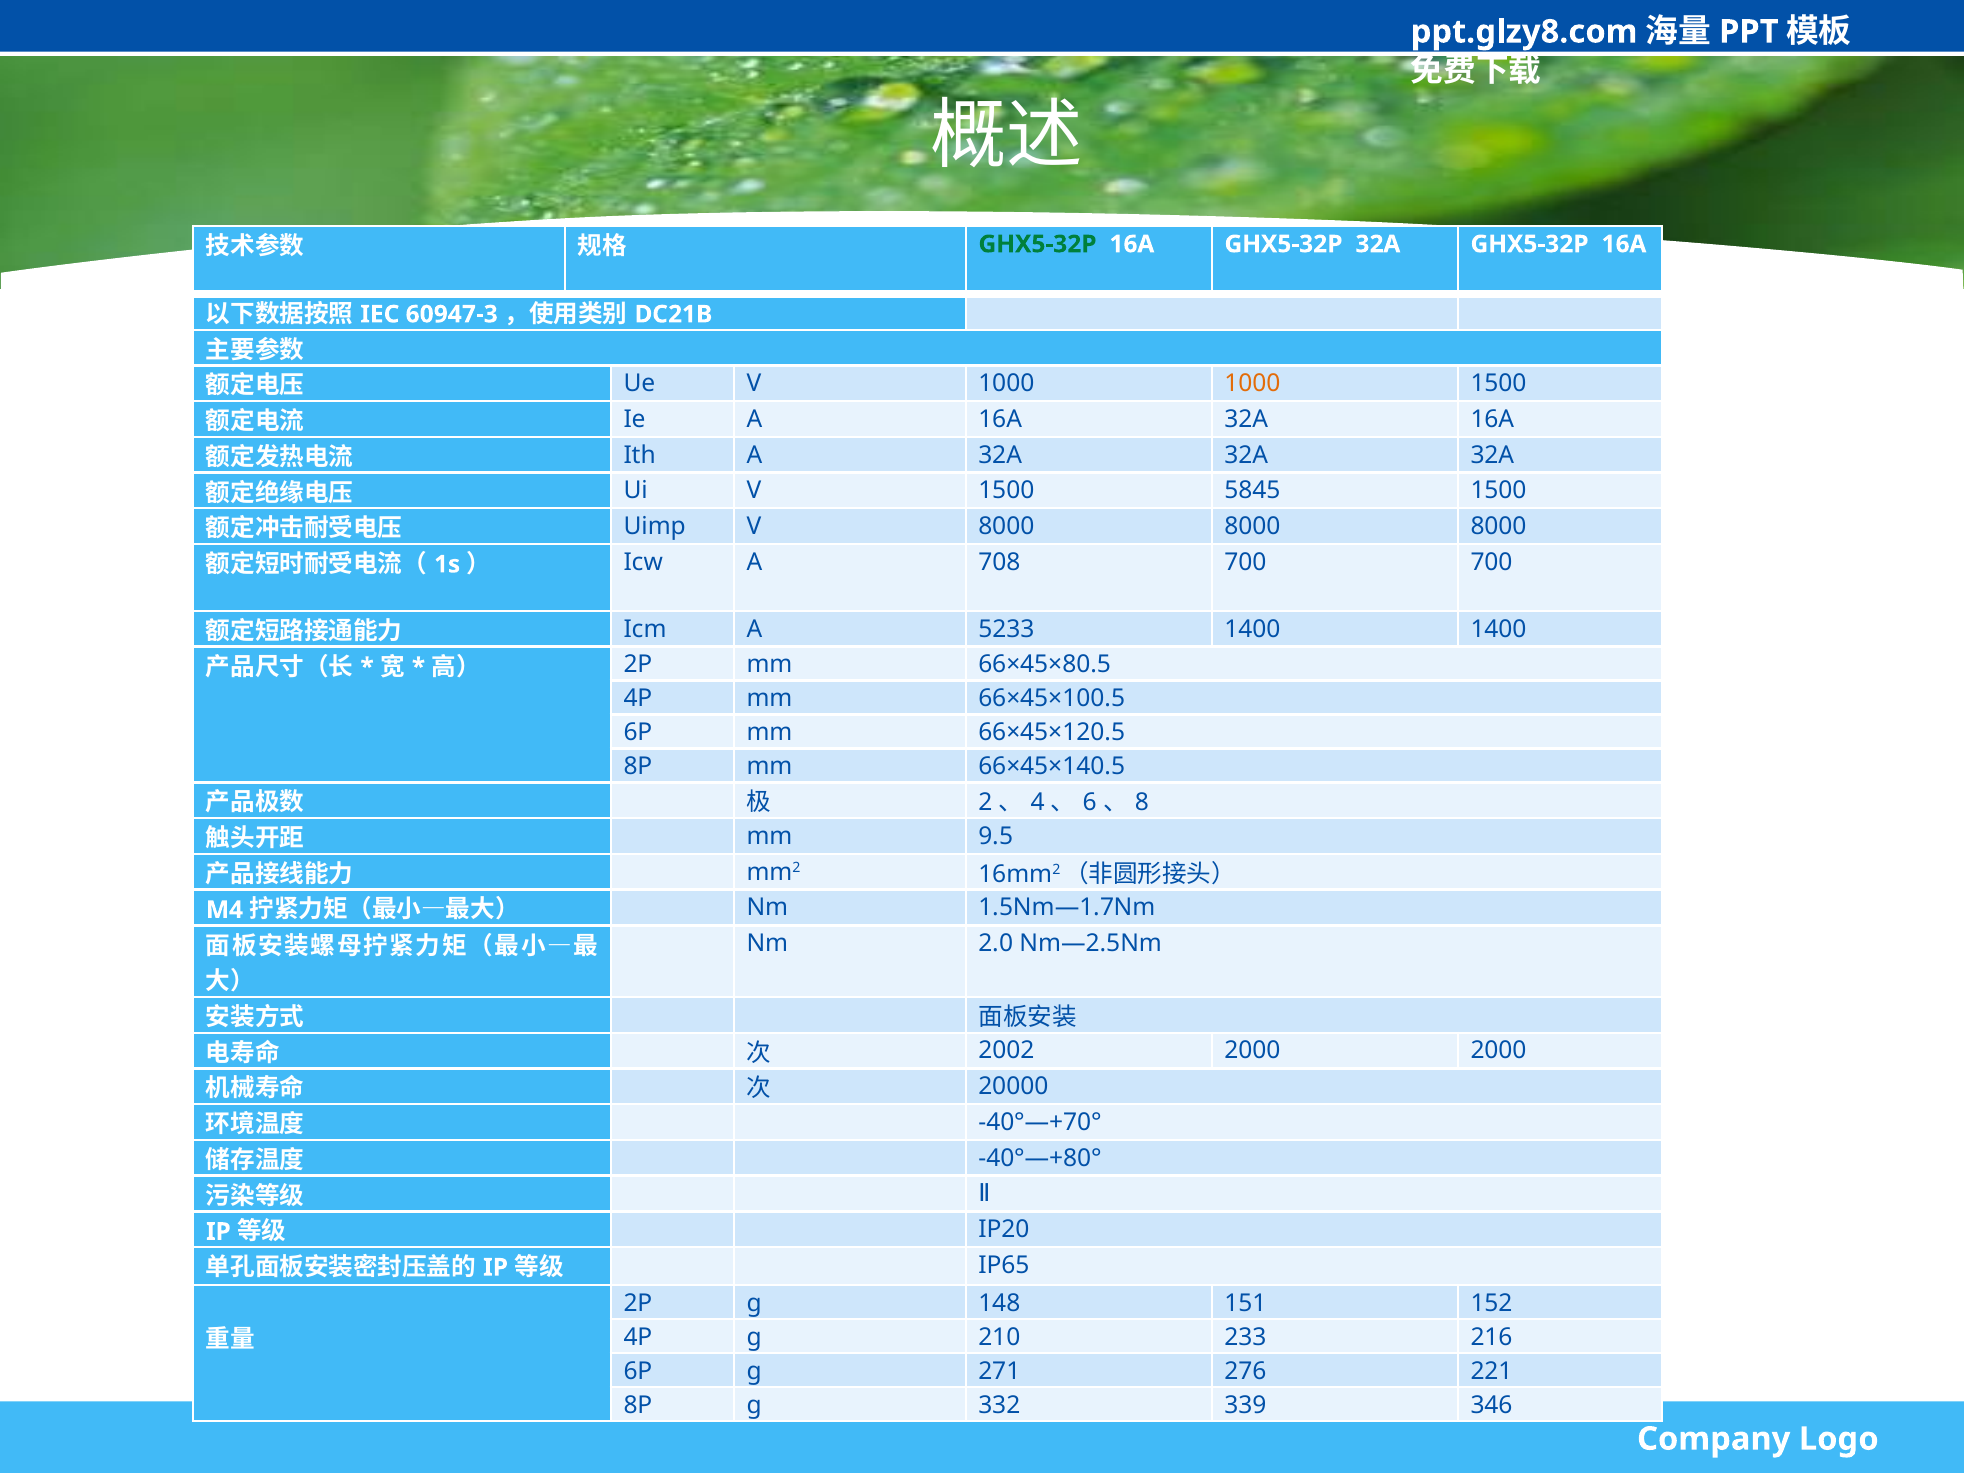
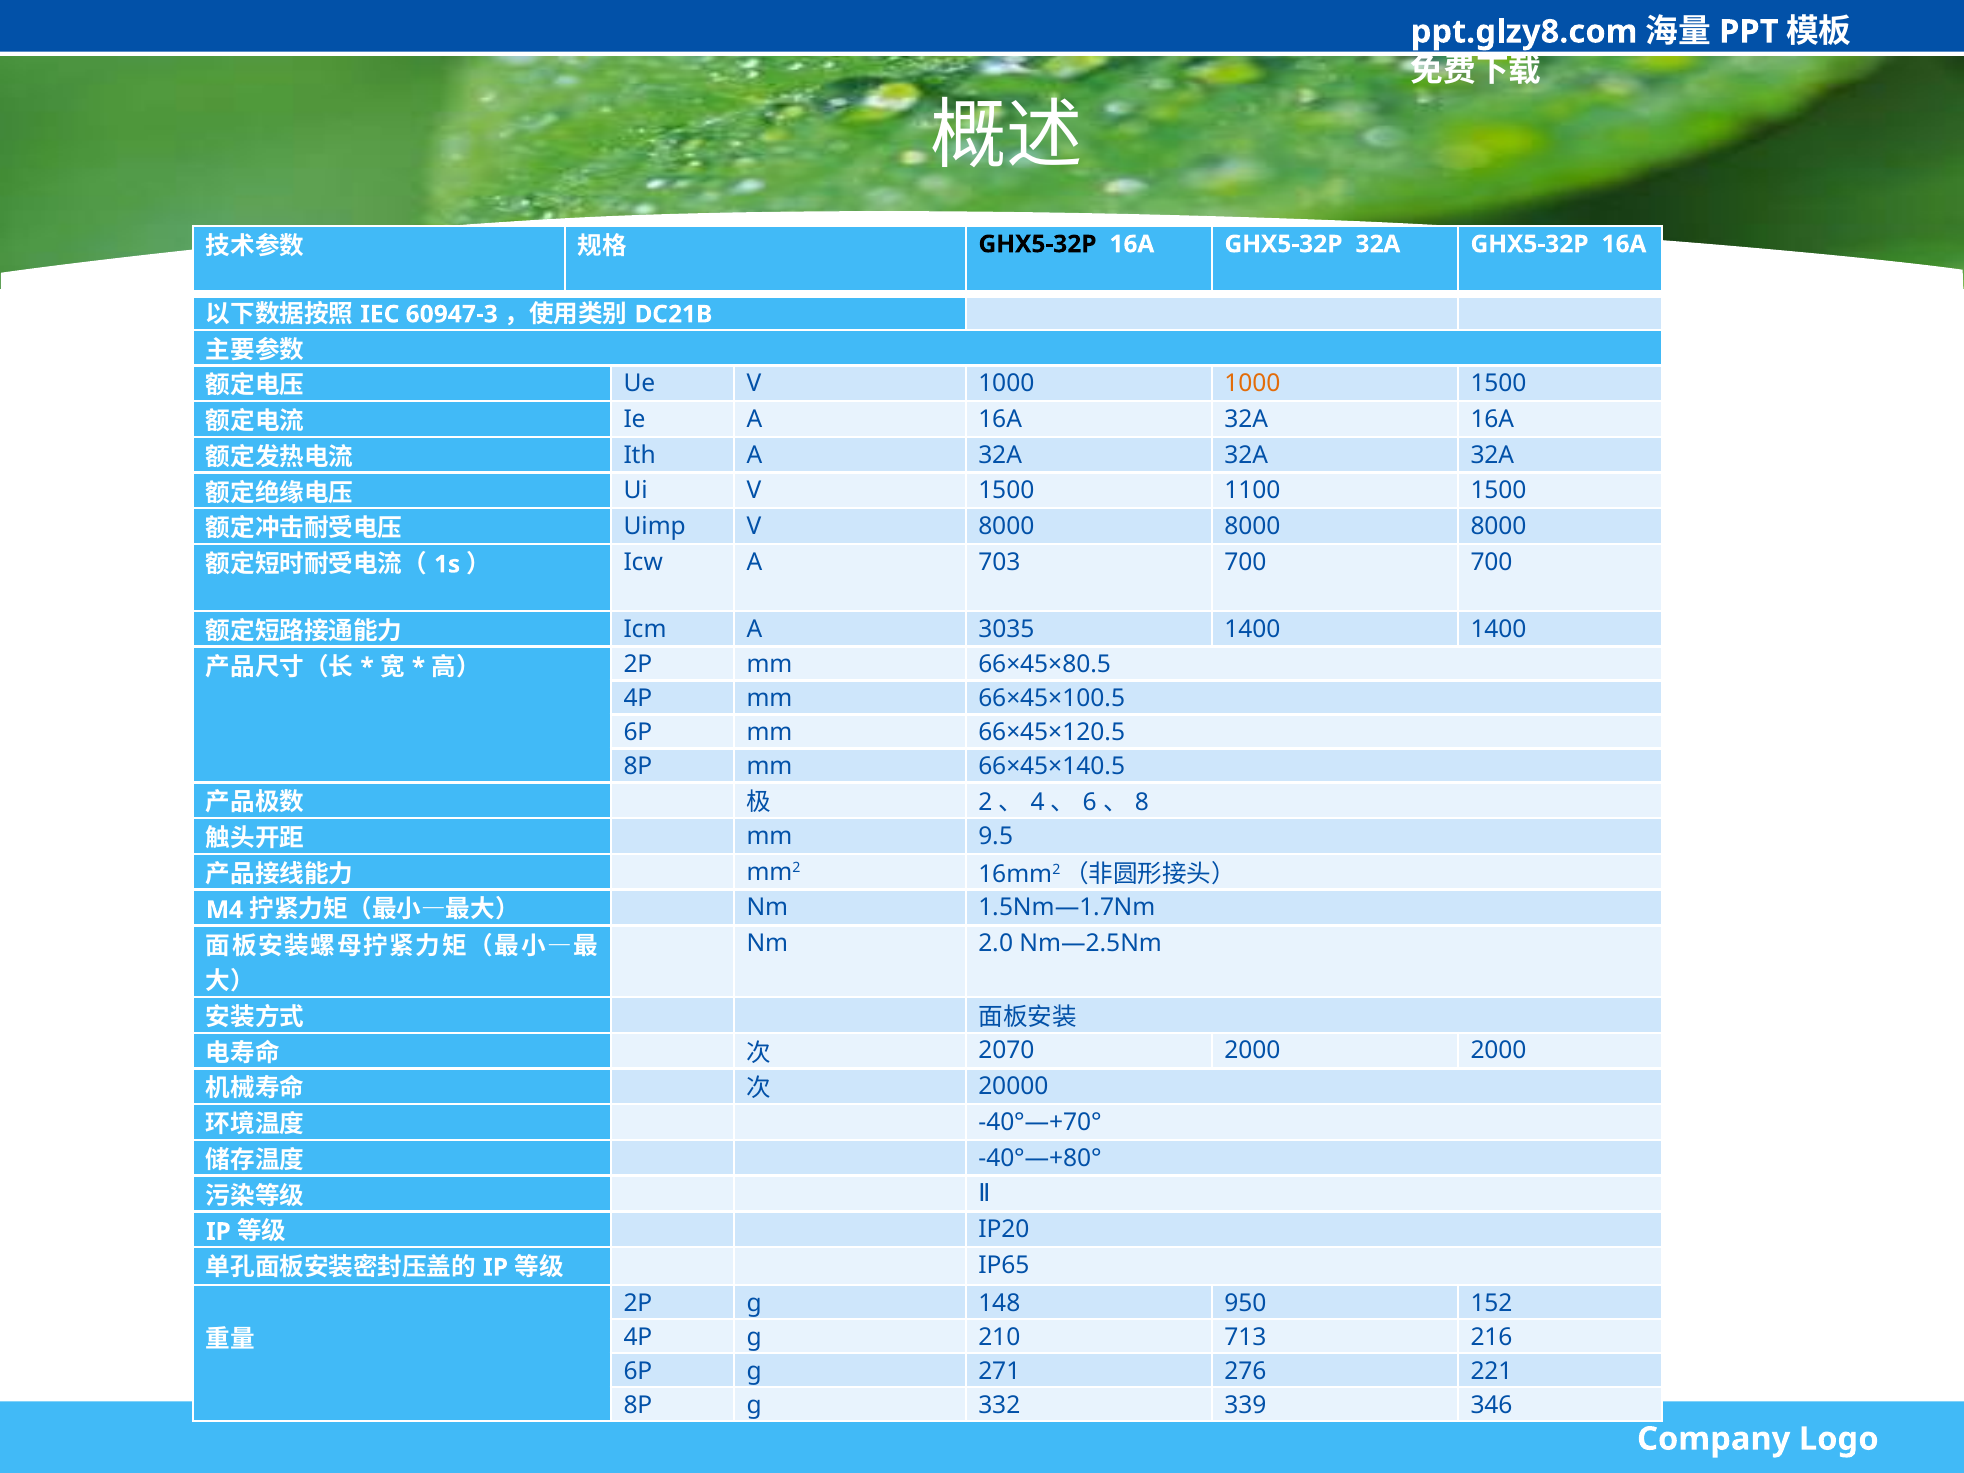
GHX5-32P colour: green -> black (1038, 244)
5845: 5845 -> 1100 (1253, 491)
708: 708 -> 703 (999, 562)
5233: 5233 -> 3035 (1006, 629)
2002: 2002 -> 2070 (1006, 1051)
151: 151 -> 950 (1245, 1303)
233: 233 -> 713 (1245, 1337)
